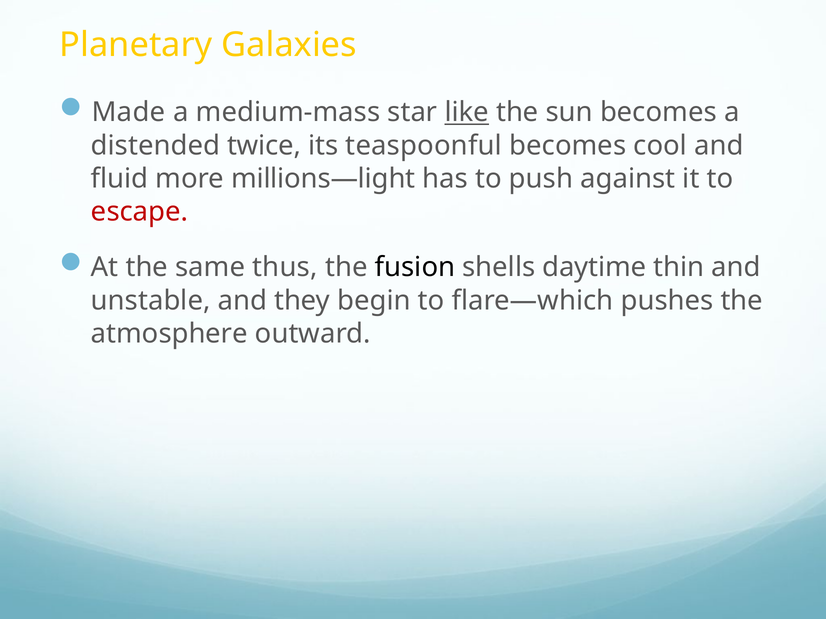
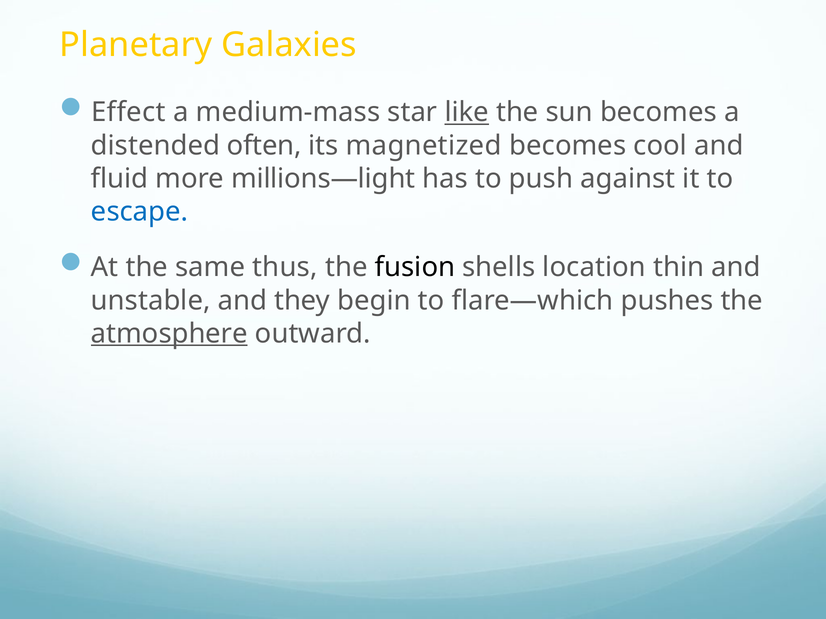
Made: Made -> Effect (128, 113)
twice: twice -> often (264, 146)
teaspoonful: teaspoonful -> magnetized (424, 146)
escape colour: red -> blue (140, 212)
daytime: daytime -> location (594, 268)
atmosphere underline: none -> present (169, 334)
